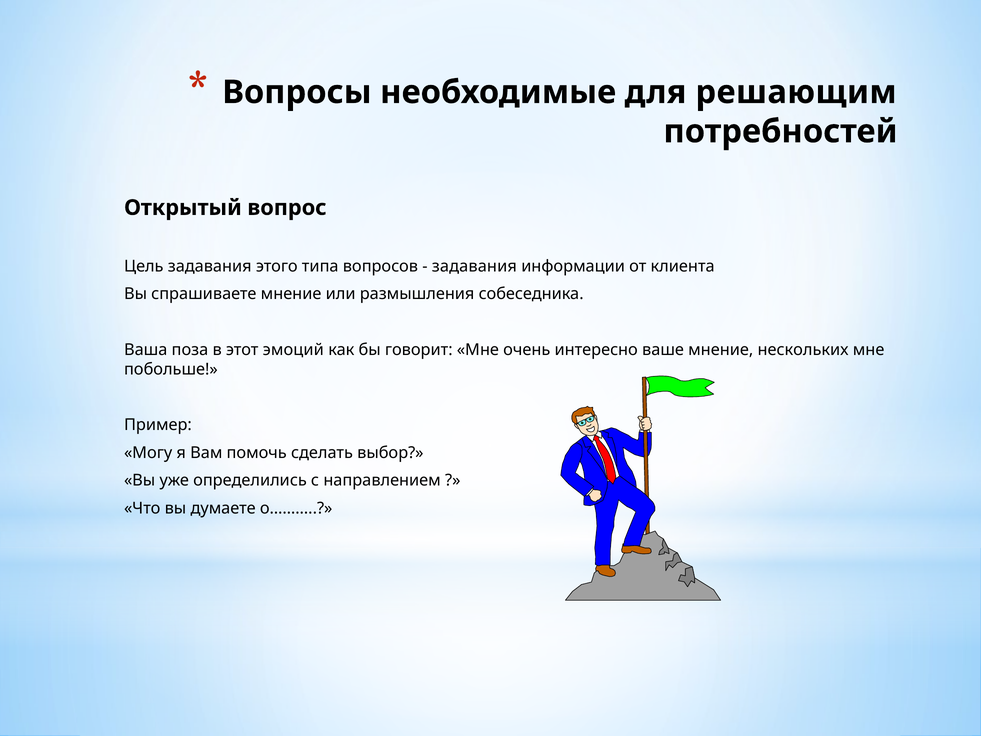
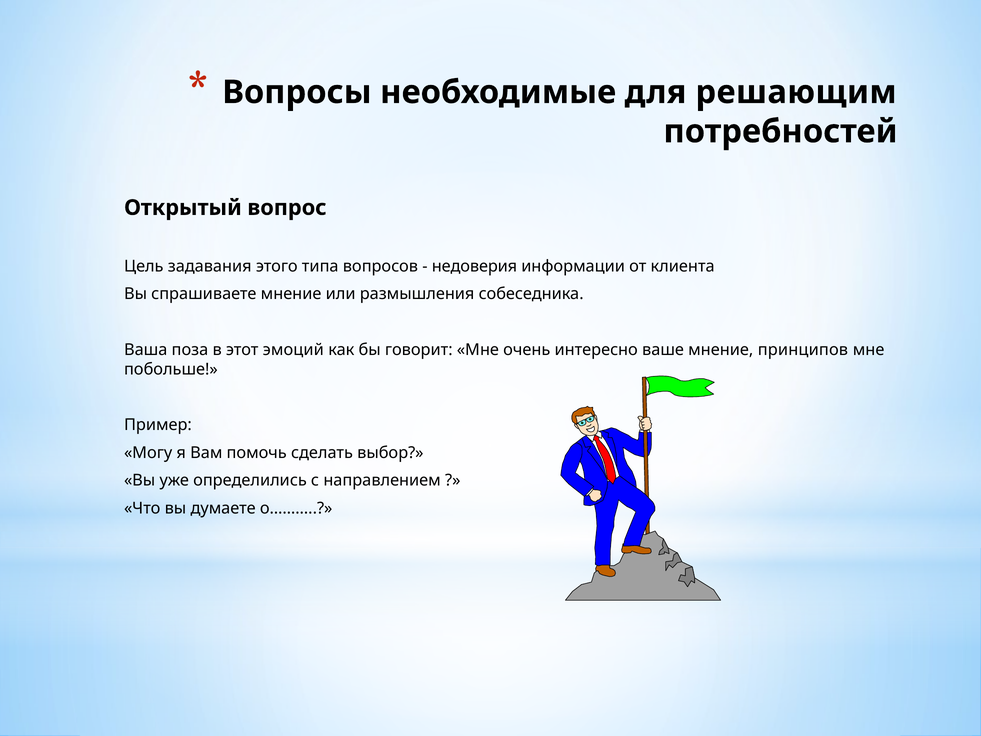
задавания: задавания -> недоверия (474, 266)
нескольких: нескольких -> принципов (803, 350)
